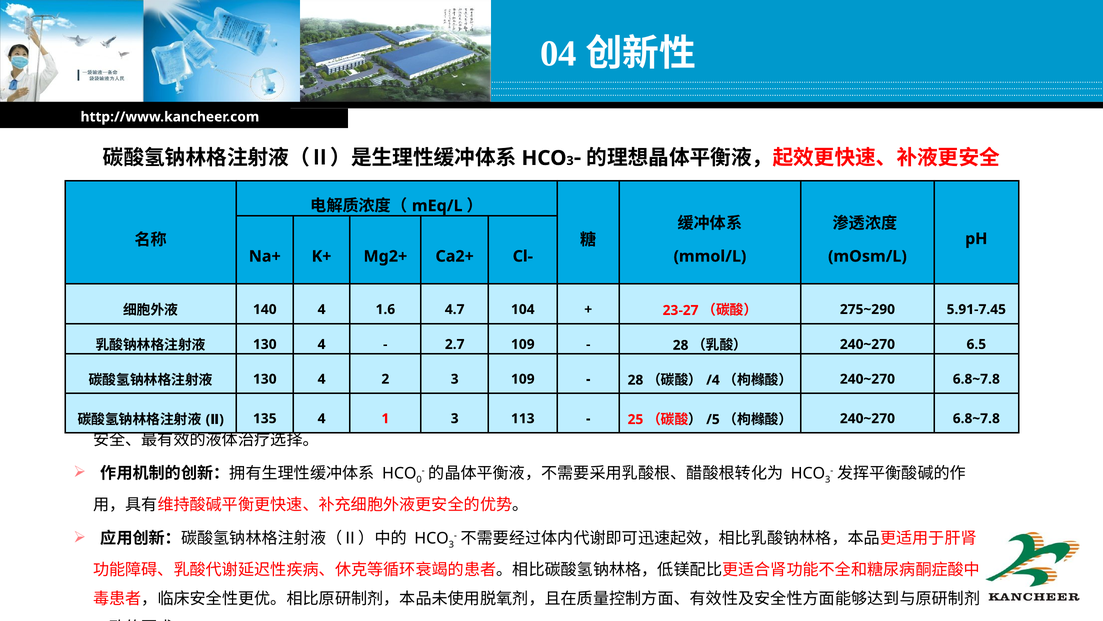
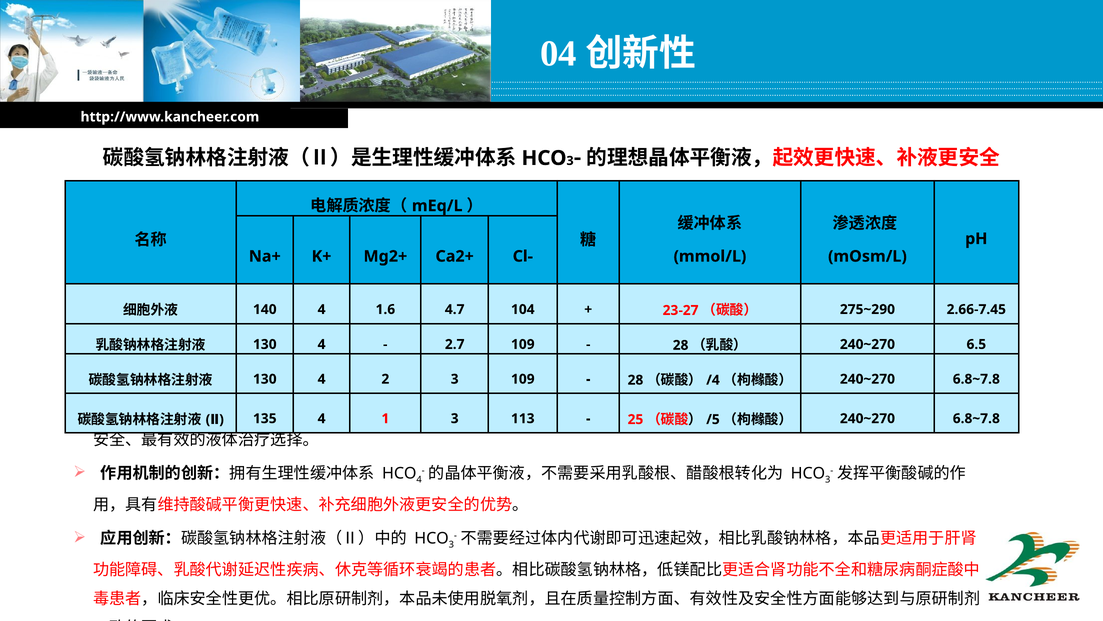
5.91-7.45: 5.91-7.45 -> 2.66-7.45 (976, 309)
0: 0 -> 4 (419, 479)
